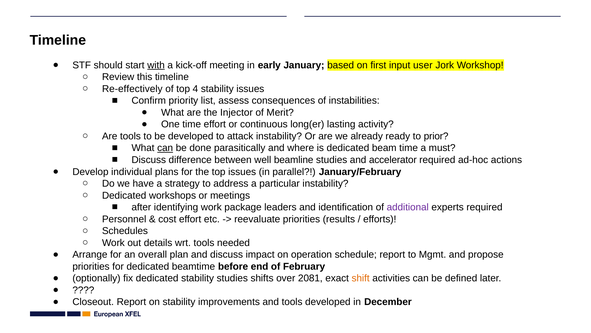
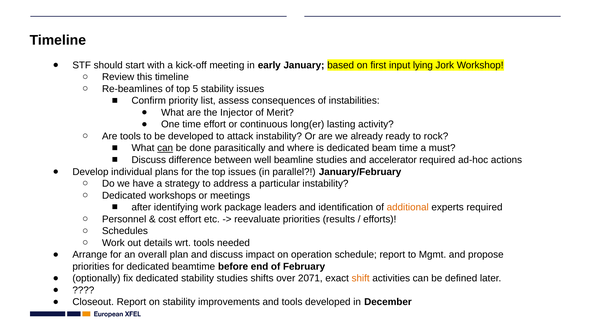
with underline: present -> none (156, 65)
user: user -> lying (423, 65)
Re-effectively: Re-effectively -> Re-beamlines (132, 89)
4: 4 -> 5 (195, 89)
prior: prior -> rock (436, 136)
additional colour: purple -> orange (408, 207)
2081: 2081 -> 2071 (310, 278)
